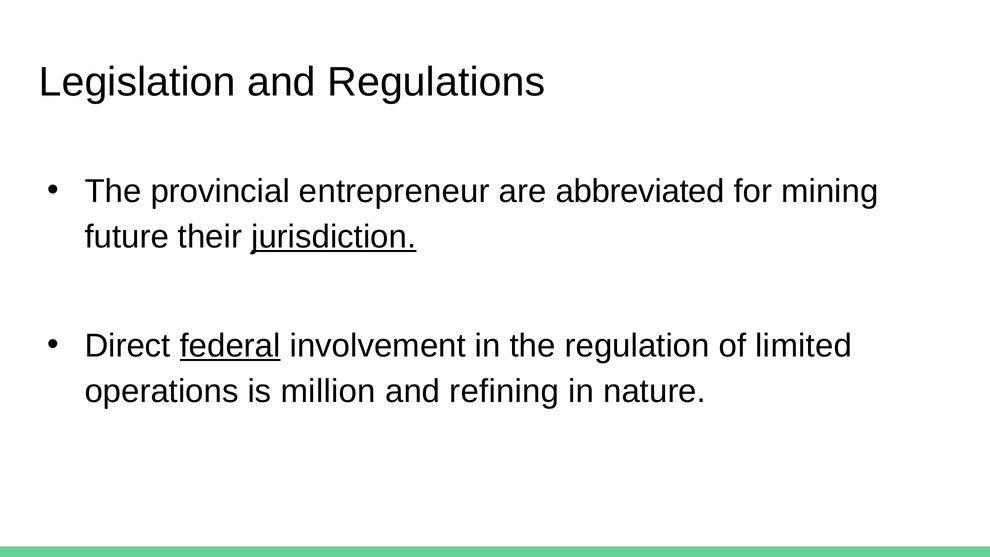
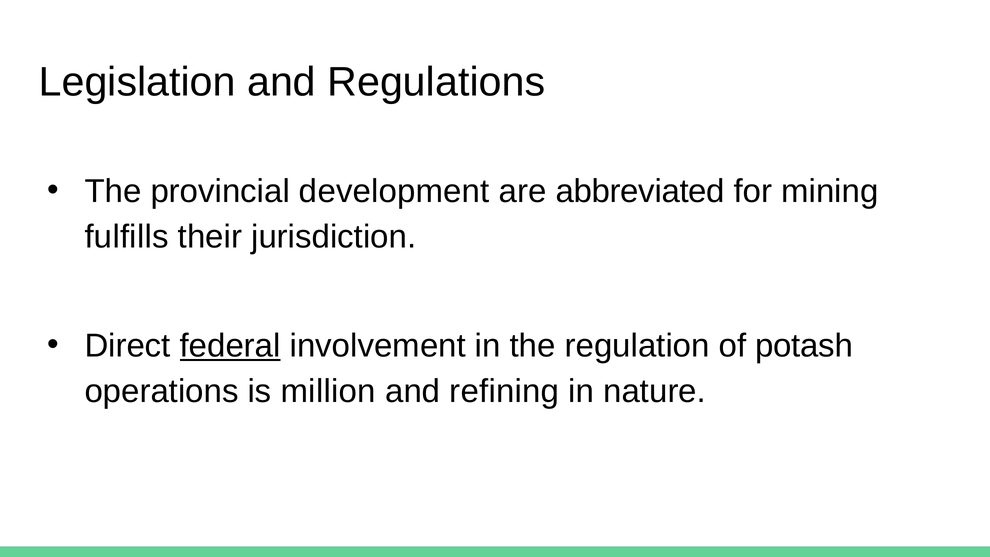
entrepreneur: entrepreneur -> development (394, 191)
future: future -> fulfills (127, 237)
jurisdiction underline: present -> none (334, 237)
limited: limited -> potash (804, 346)
